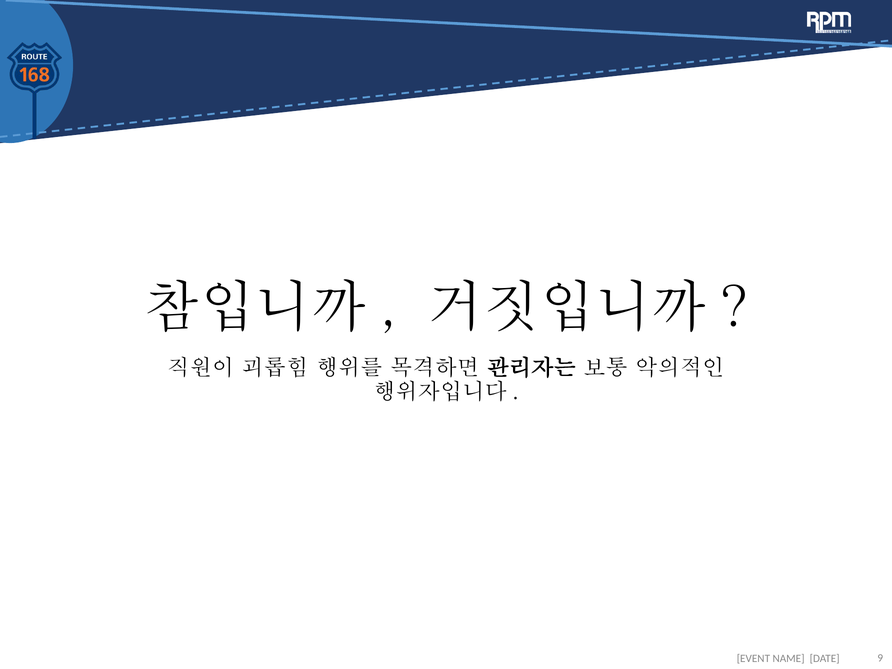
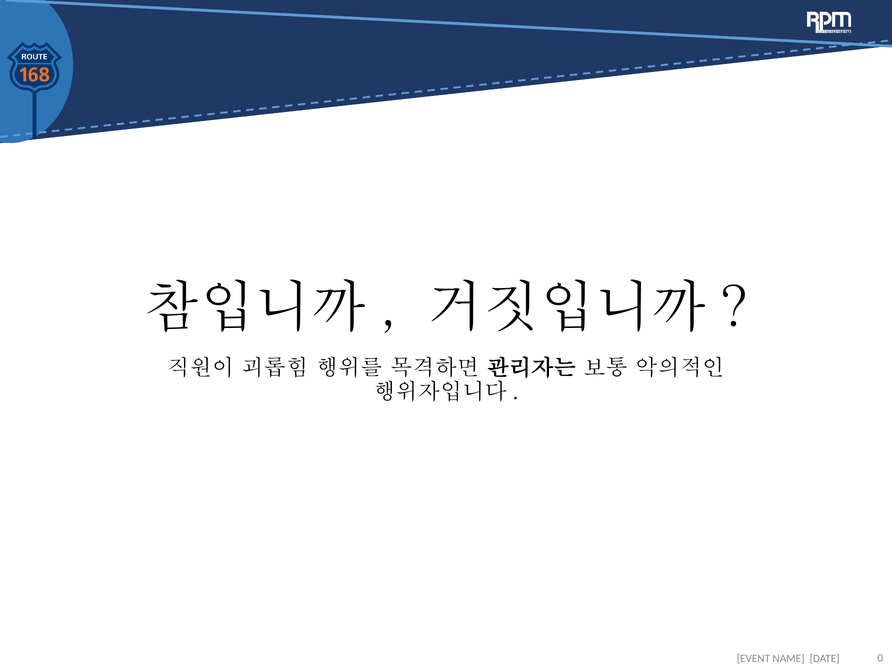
9: 9 -> 0 (880, 658)
